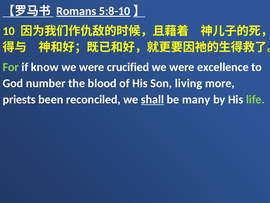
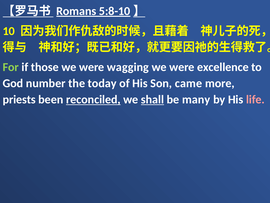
know: know -> those (45, 67)
crucified: crucified -> wagging (128, 67)
blood: blood -> today (102, 83)
living: living -> came (189, 83)
reconciled underline: none -> present (93, 99)
life colour: light green -> pink (255, 99)
